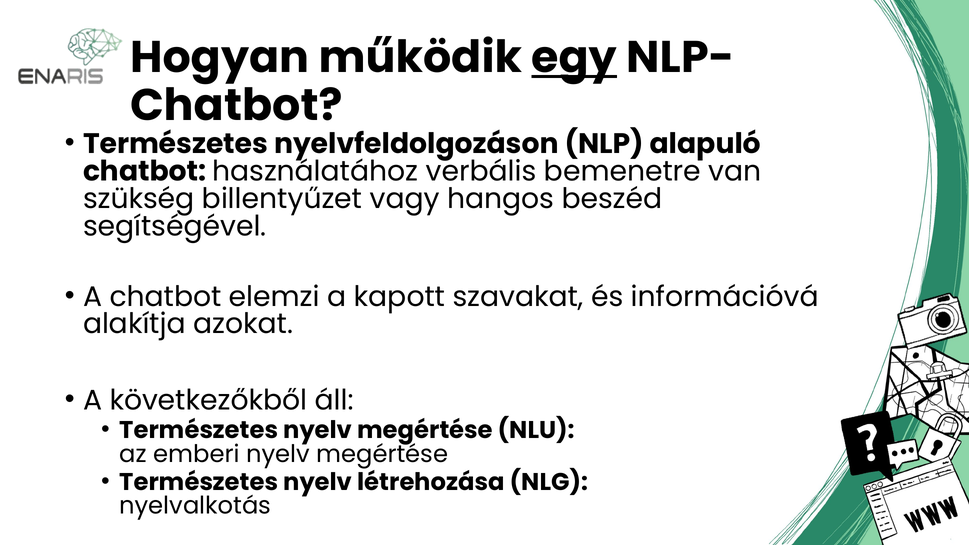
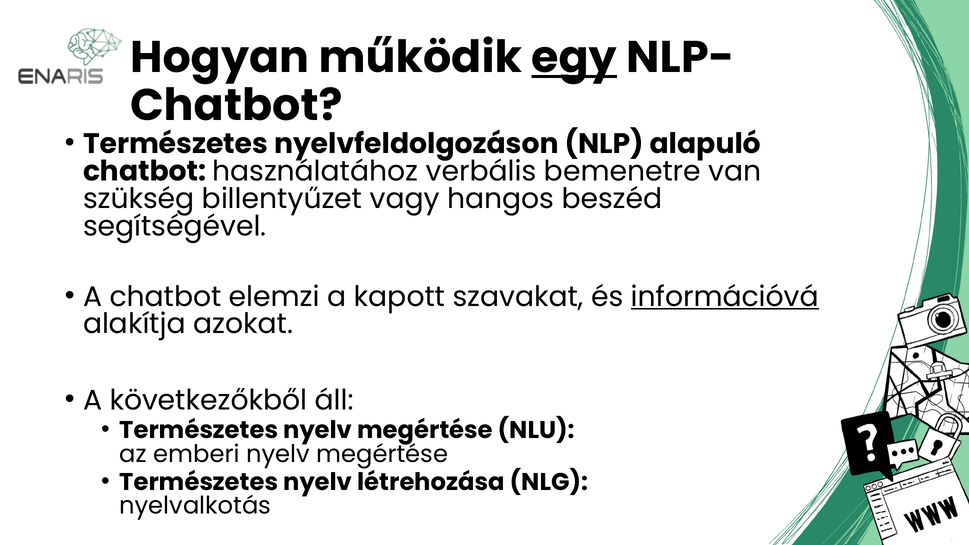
információvá underline: none -> present (725, 297)
